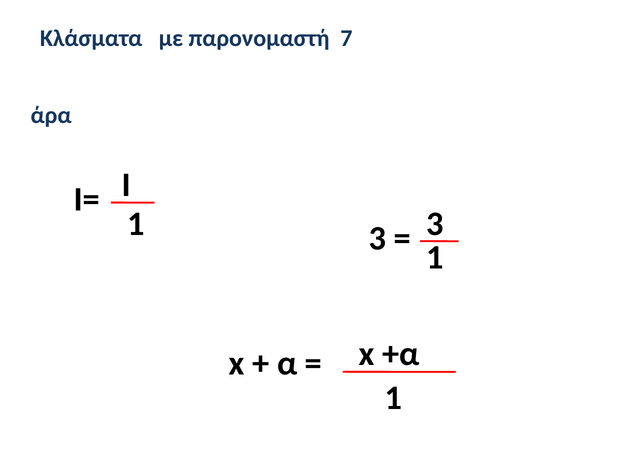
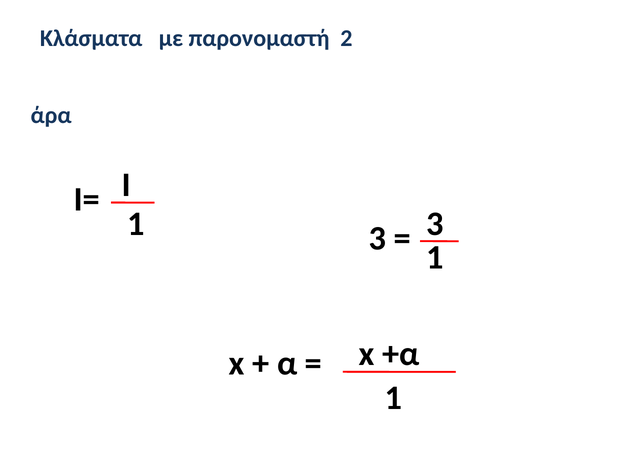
7: 7 -> 2 (346, 38)
